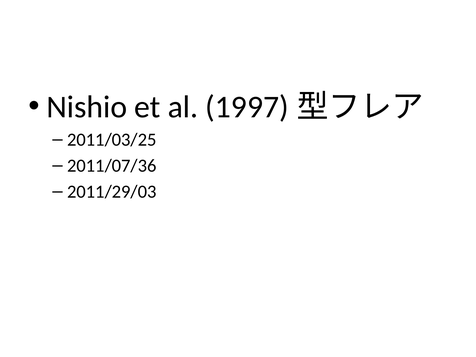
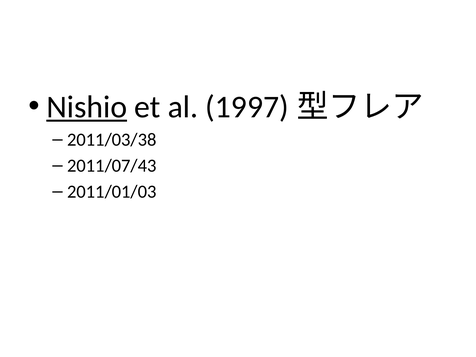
Nishio underline: none -> present (87, 107)
2011/03/25: 2011/03/25 -> 2011/03/38 (112, 140)
2011/07/36: 2011/07/36 -> 2011/07/43 (112, 166)
2011/29/03: 2011/29/03 -> 2011/01/03 (112, 192)
